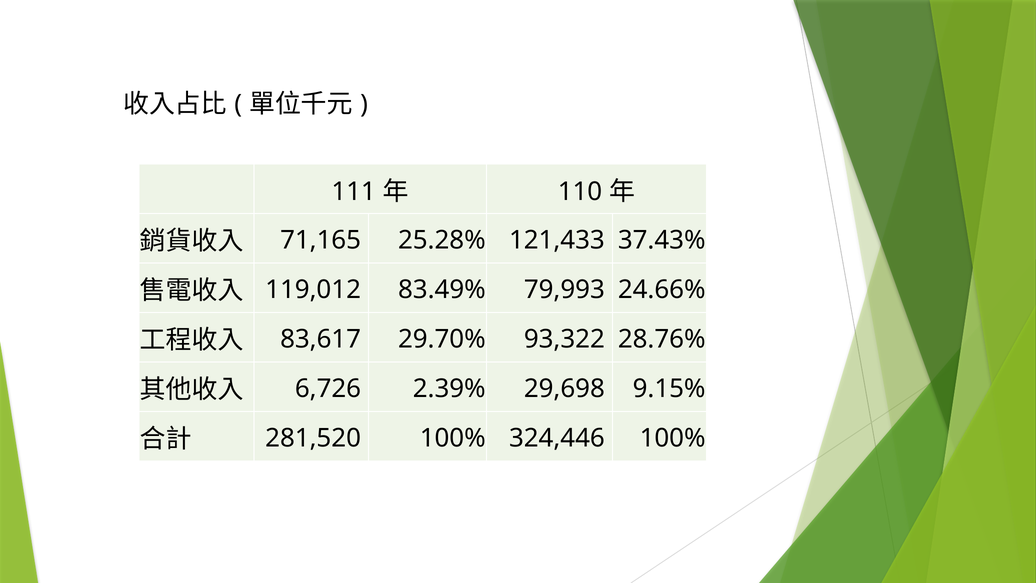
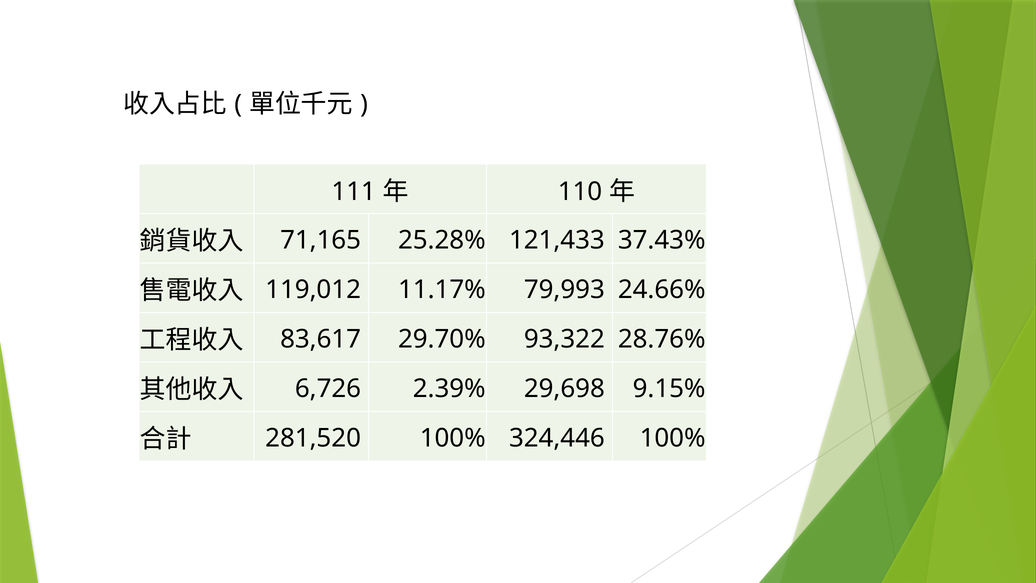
83.49%: 83.49% -> 11.17% (442, 289)
